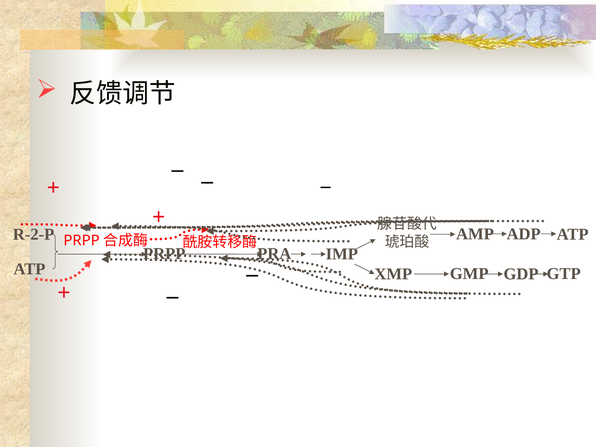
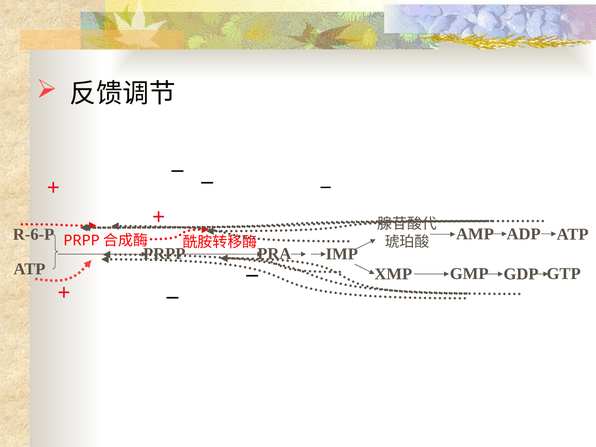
R-2-P: R-2-P -> R-6-P (34, 234)
